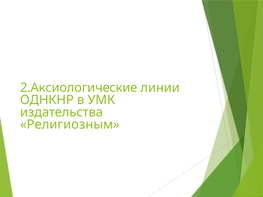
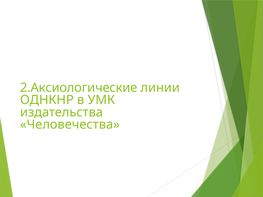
Религиозным: Религиозным -> Человечества (70, 125)
